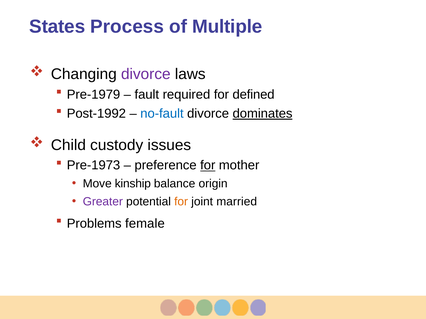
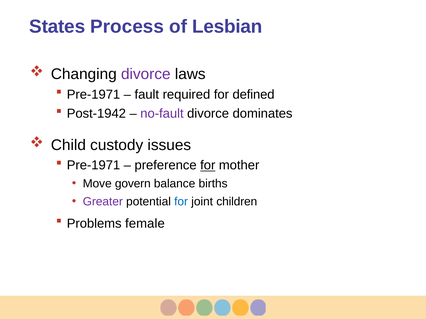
Multiple: Multiple -> Lesbian (227, 27)
Pre-1979: Pre-1979 -> Pre-1971 (93, 95)
Post-1992: Post-1992 -> Post-1942 (96, 114)
no-fault colour: blue -> purple (162, 114)
dominates underline: present -> none (263, 114)
Pre-1973: Pre-1973 -> Pre-1971 (93, 166)
kinship: kinship -> govern (133, 184)
origin: origin -> births (213, 184)
for colour: orange -> blue (181, 202)
married: married -> children (237, 202)
